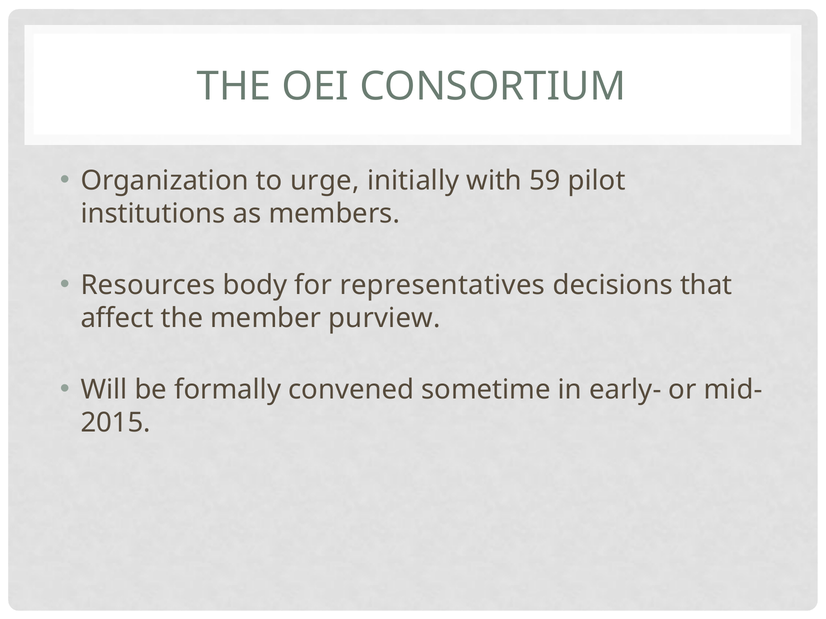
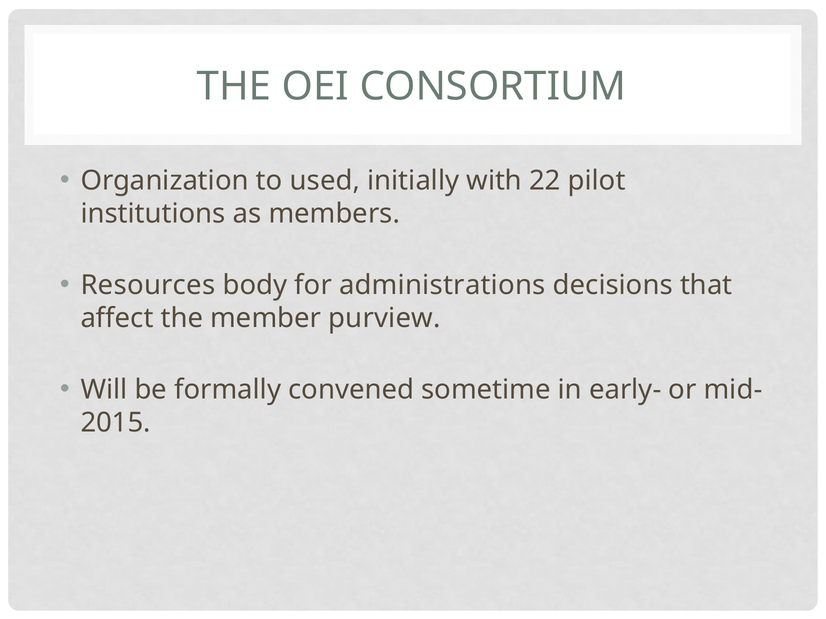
urge: urge -> used (325, 181)
59: 59 -> 22 (545, 181)
representatives: representatives -> administrations (442, 286)
